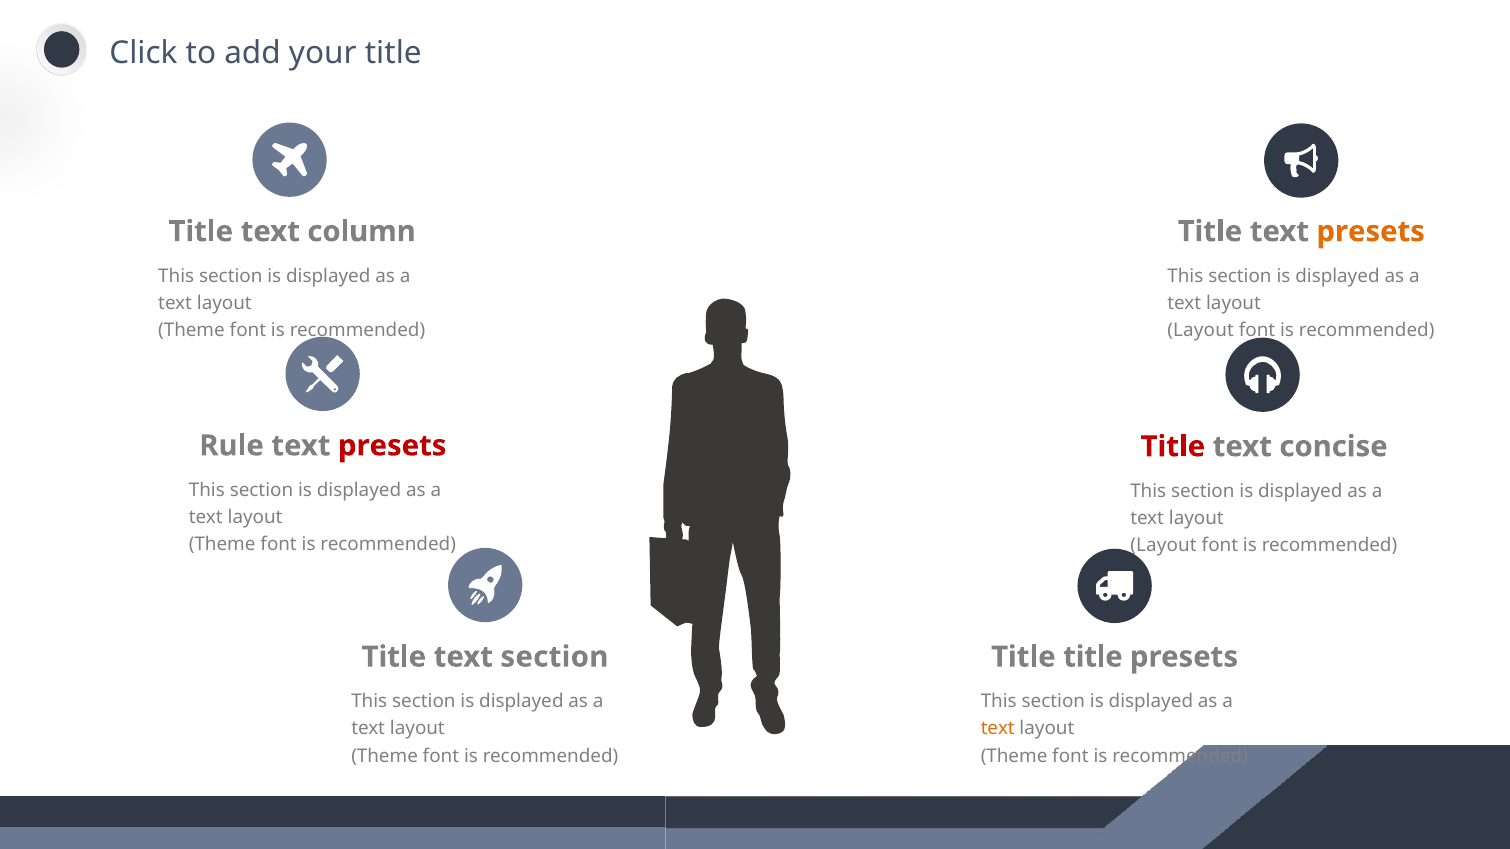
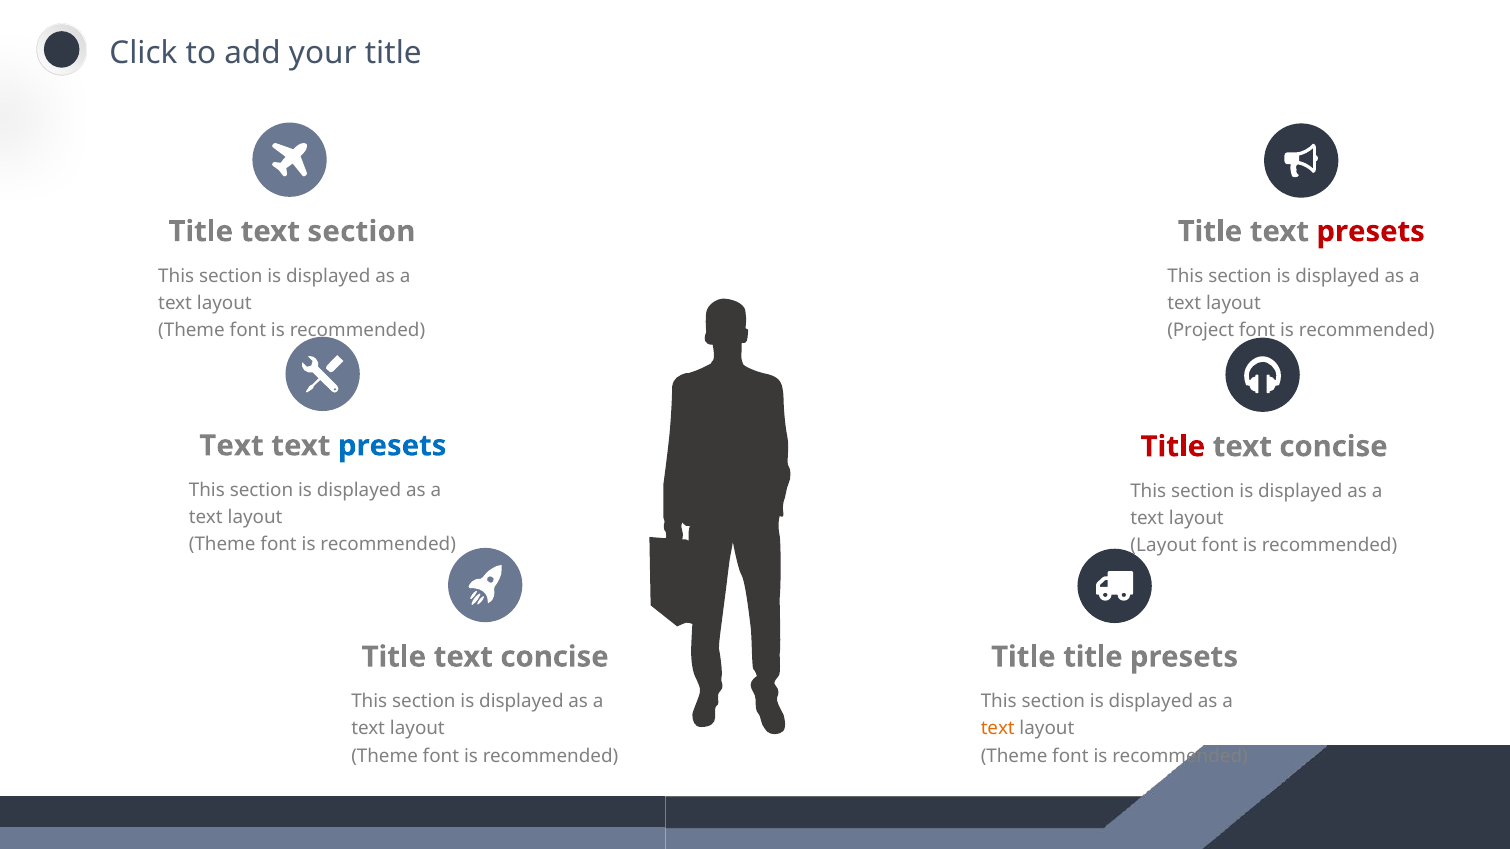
text column: column -> section (361, 232)
presets colour: orange -> red (1371, 232)
Layout: Layout -> Project (1201, 331)
Rule: Rule -> Text (232, 446)
presets colour: red -> blue (392, 446)
section: section -> concise (555, 657)
